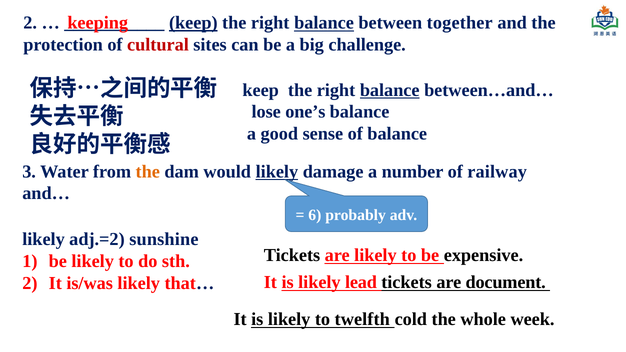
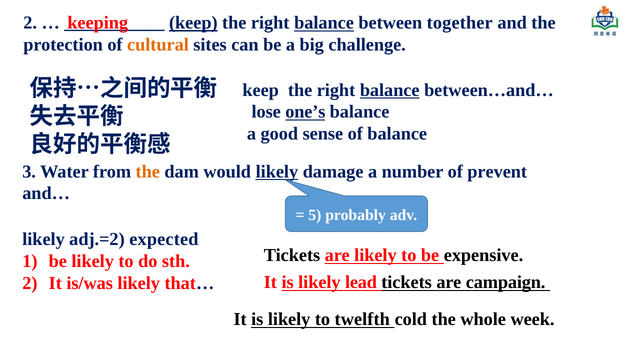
cultural colour: red -> orange (158, 45)
one’s underline: none -> present (305, 112)
railway: railway -> prevent (497, 172)
6: 6 -> 5 (315, 215)
sunshine: sunshine -> expected (164, 239)
document: document -> campaign (506, 282)
